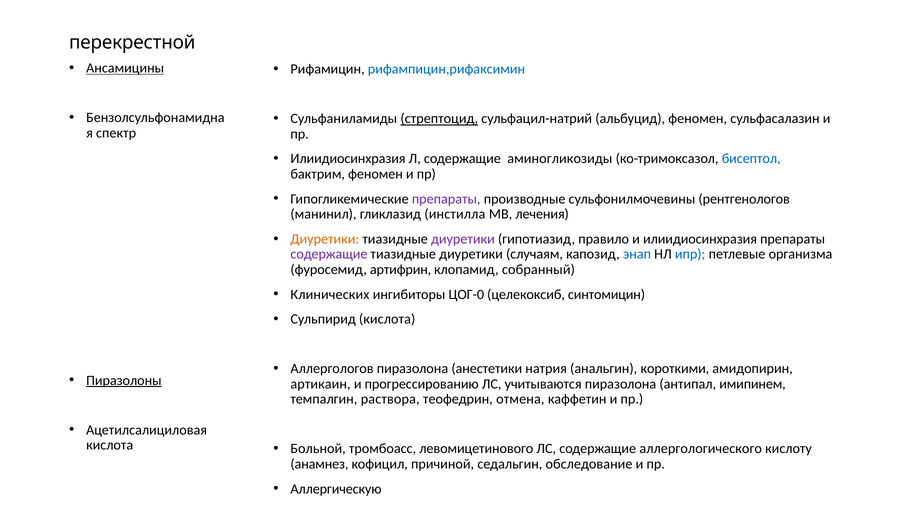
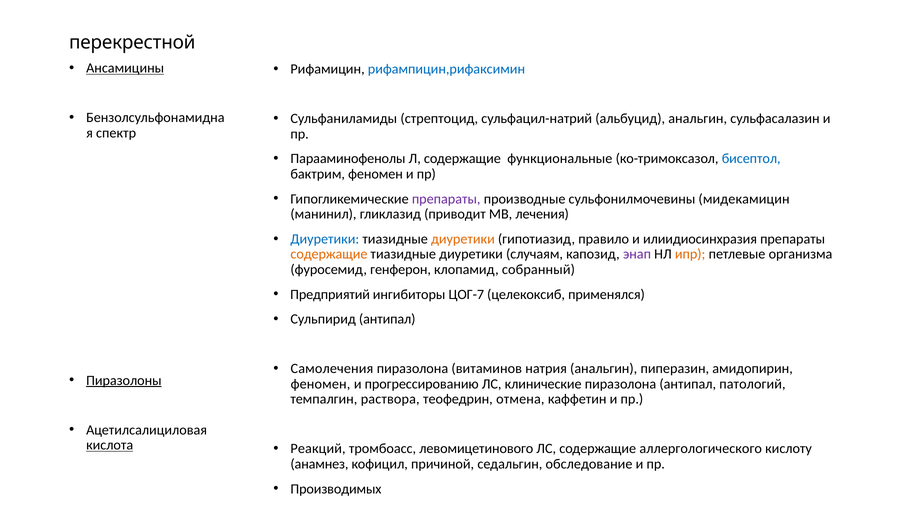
стрептоцид underline: present -> none (439, 119)
альбуцид феномен: феномен -> анальгин (698, 119)
Илиидиосинхразия: Илиидиосинхразия -> Парааминофенолы (348, 159)
аминогликозиды: аминогликозиды -> функциональные (560, 159)
рентгенологов: рентгенологов -> мидекамицин (744, 199)
инстилла: инстилла -> приводит (455, 214)
Диуретики colour: orange -> blue (325, 239)
диуретики colour: purple -> orange (463, 239)
содержащие colour: purple -> orange (329, 254)
энап colour: blue -> purple (637, 254)
ипр colour: blue -> orange (690, 254)
артифрин: артифрин -> генферон (401, 270)
Клинических: Клинических -> Предприятий (330, 294)
ЦОГ-0: ЦОГ-0 -> ЦОГ-7 (466, 294)
синтомицин: синтомицин -> применялся (606, 294)
Сульпирид кислота: кислота -> антипал (387, 319)
Аллергологов: Аллергологов -> Самолечения (332, 369)
анестетики: анестетики -> витаминов (487, 369)
короткими: короткими -> пиперазин (675, 369)
артикаин: артикаин -> феномен (321, 384)
учитываются: учитываются -> клинические (543, 384)
имипинем: имипинем -> патологий (752, 384)
кислота underline: none -> present (110, 445)
Больной: Больной -> Реакций (318, 449)
Аллергическую: Аллергическую -> Производимых (336, 489)
